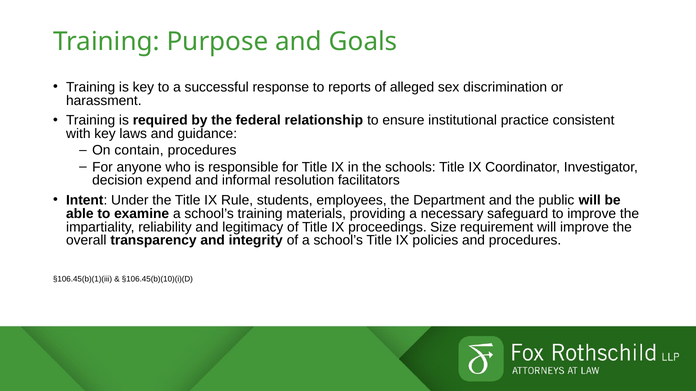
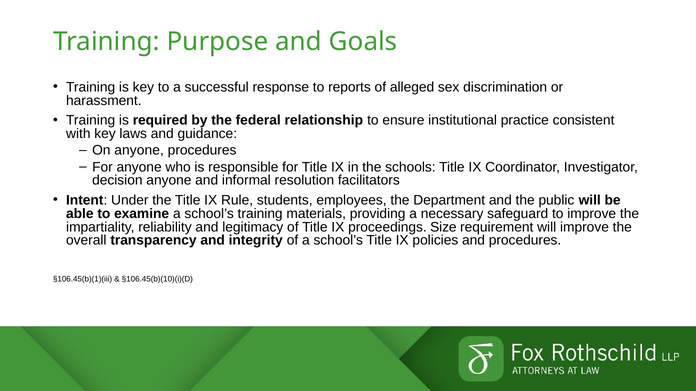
On contain: contain -> anyone (139, 151)
decision expend: expend -> anyone (169, 181)
